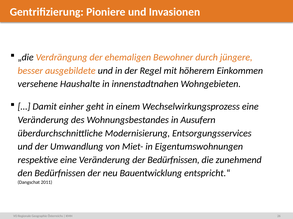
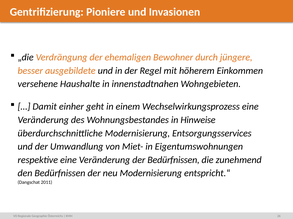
Ausufern: Ausufern -> Hinweise (198, 120)
neu Bauentwicklung: Bauentwicklung -> Modernisierung (151, 174)
